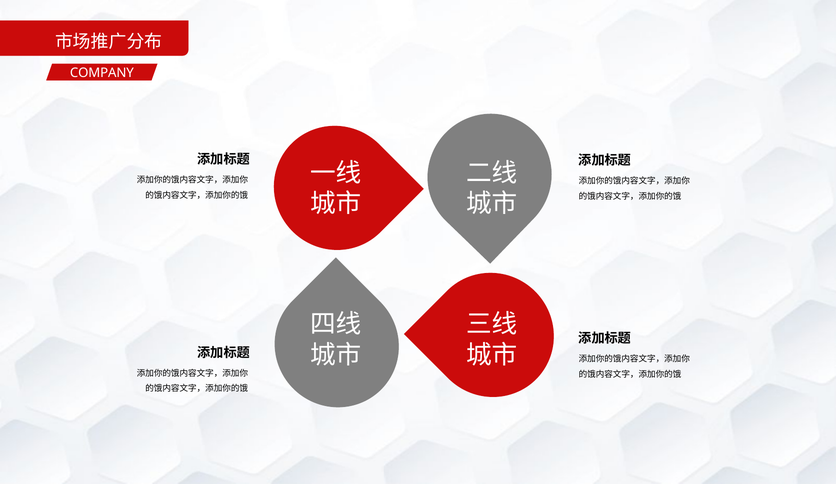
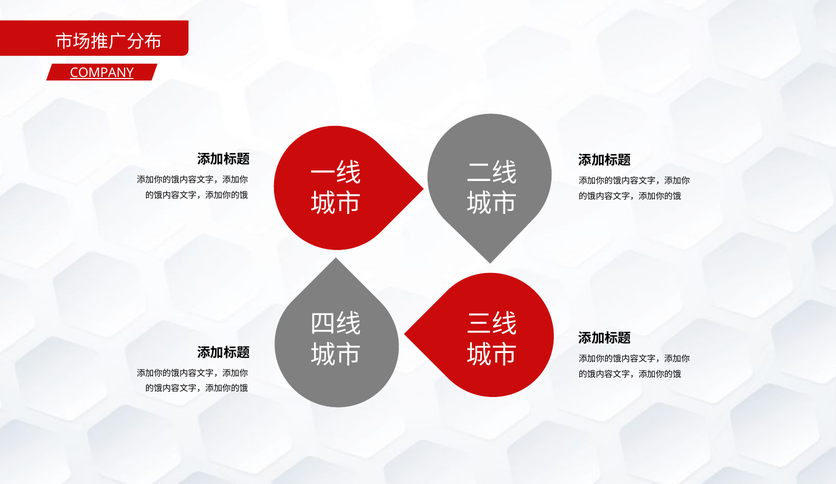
COMPANY underline: none -> present (102, 73)
